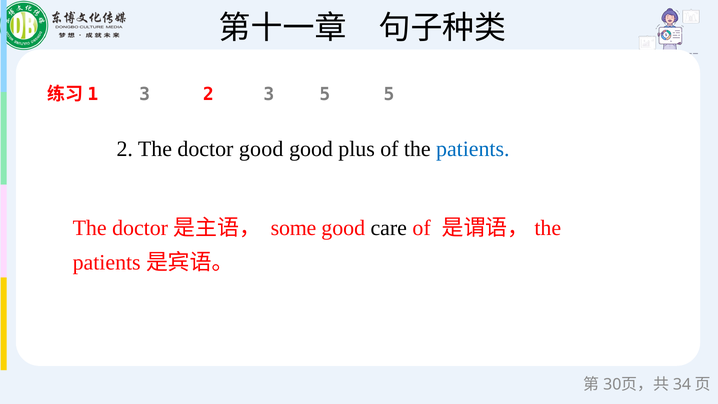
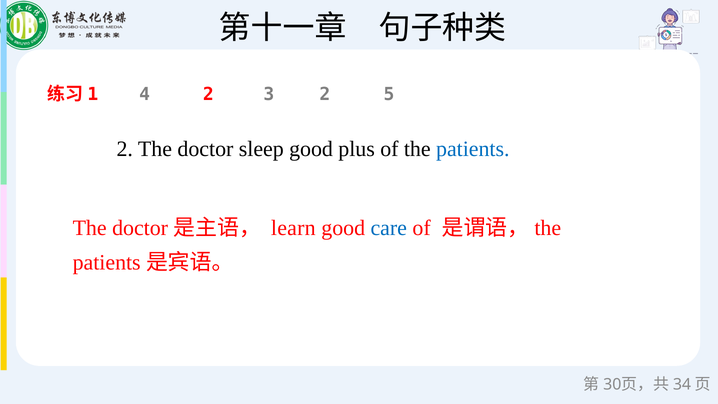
3: 3 -> 4 (145, 94)
3 5: 5 -> 2 (325, 94)
doctor good: good -> sleep (261, 149)
some: some -> learn (293, 228)
care colour: black -> blue (389, 228)
